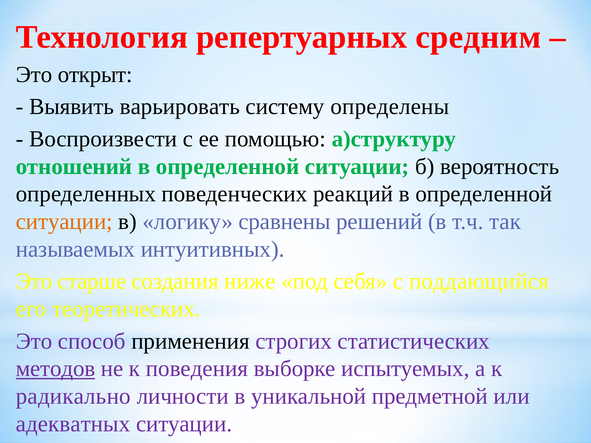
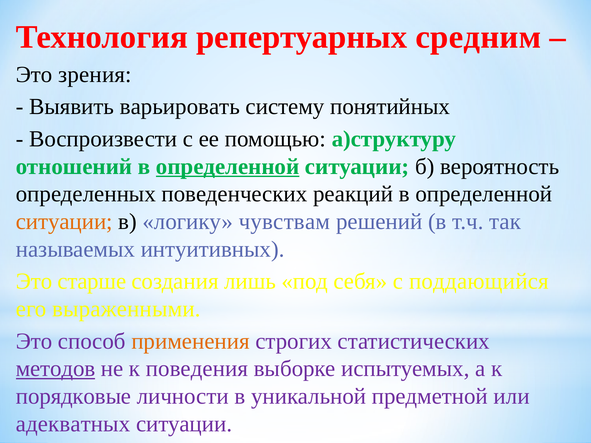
открыт: открыт -> зрения (95, 75)
определены: определены -> понятийных (390, 107)
определенной underline: none -> present (228, 167)
сравнены: сравнены -> чувствам (284, 222)
ниже: ниже -> лишь (250, 282)
теоретических: теоретических -> выраженными (126, 309)
применения colour: black -> orange (190, 341)
радикально: радикально -> порядковые (74, 397)
